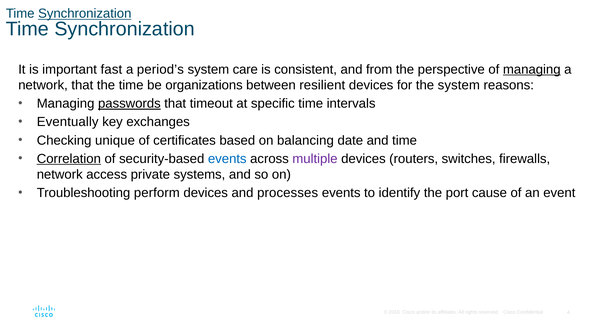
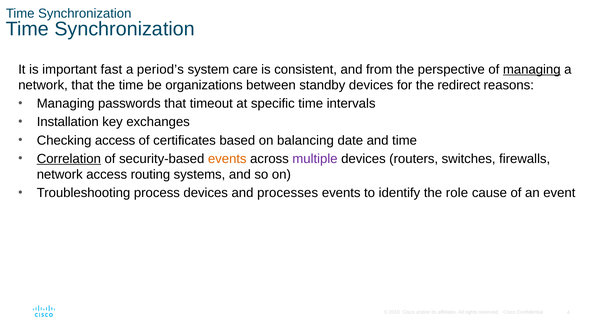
Synchronization underline: present -> none (85, 14)
resilient: resilient -> standby (322, 85)
the system: system -> redirect (459, 85)
passwords underline: present -> none (129, 104)
Eventually: Eventually -> Installation (68, 122)
Checking unique: unique -> access (115, 140)
events colour: blue -> orange (227, 159)
private: private -> routing (150, 175)
perform: perform -> process (157, 193)
port: port -> role (457, 193)
